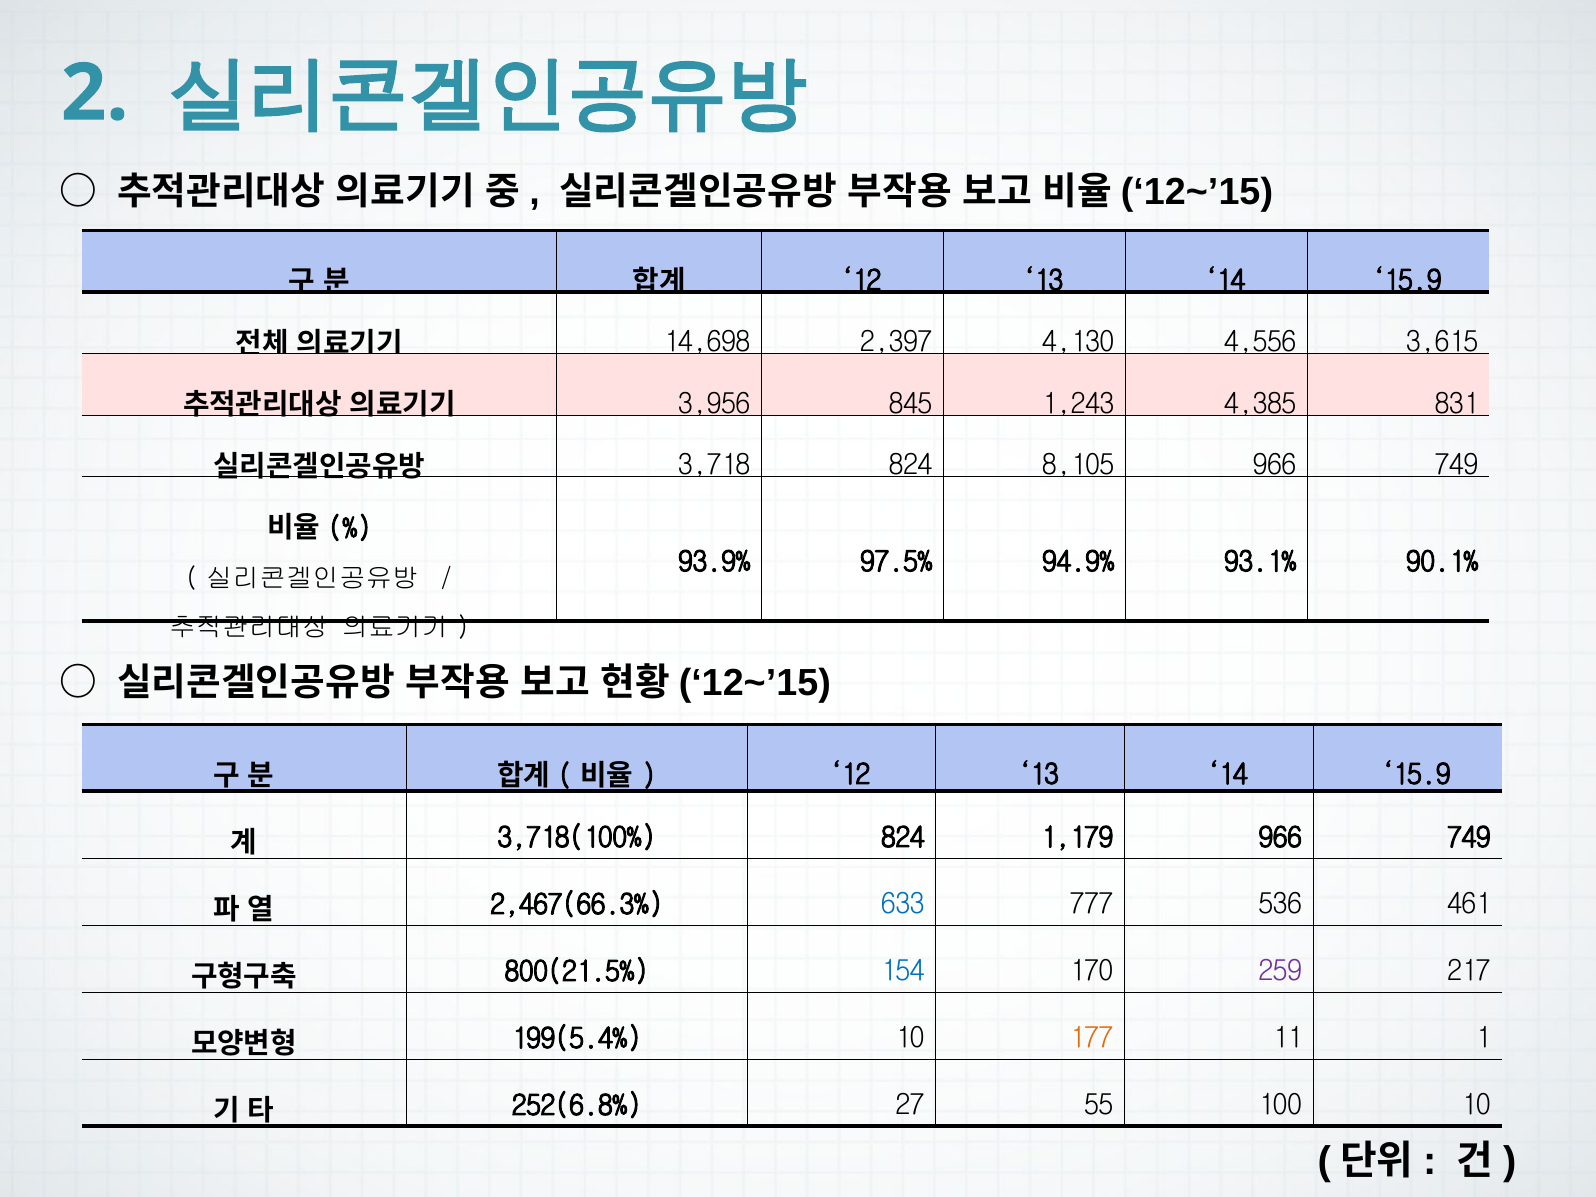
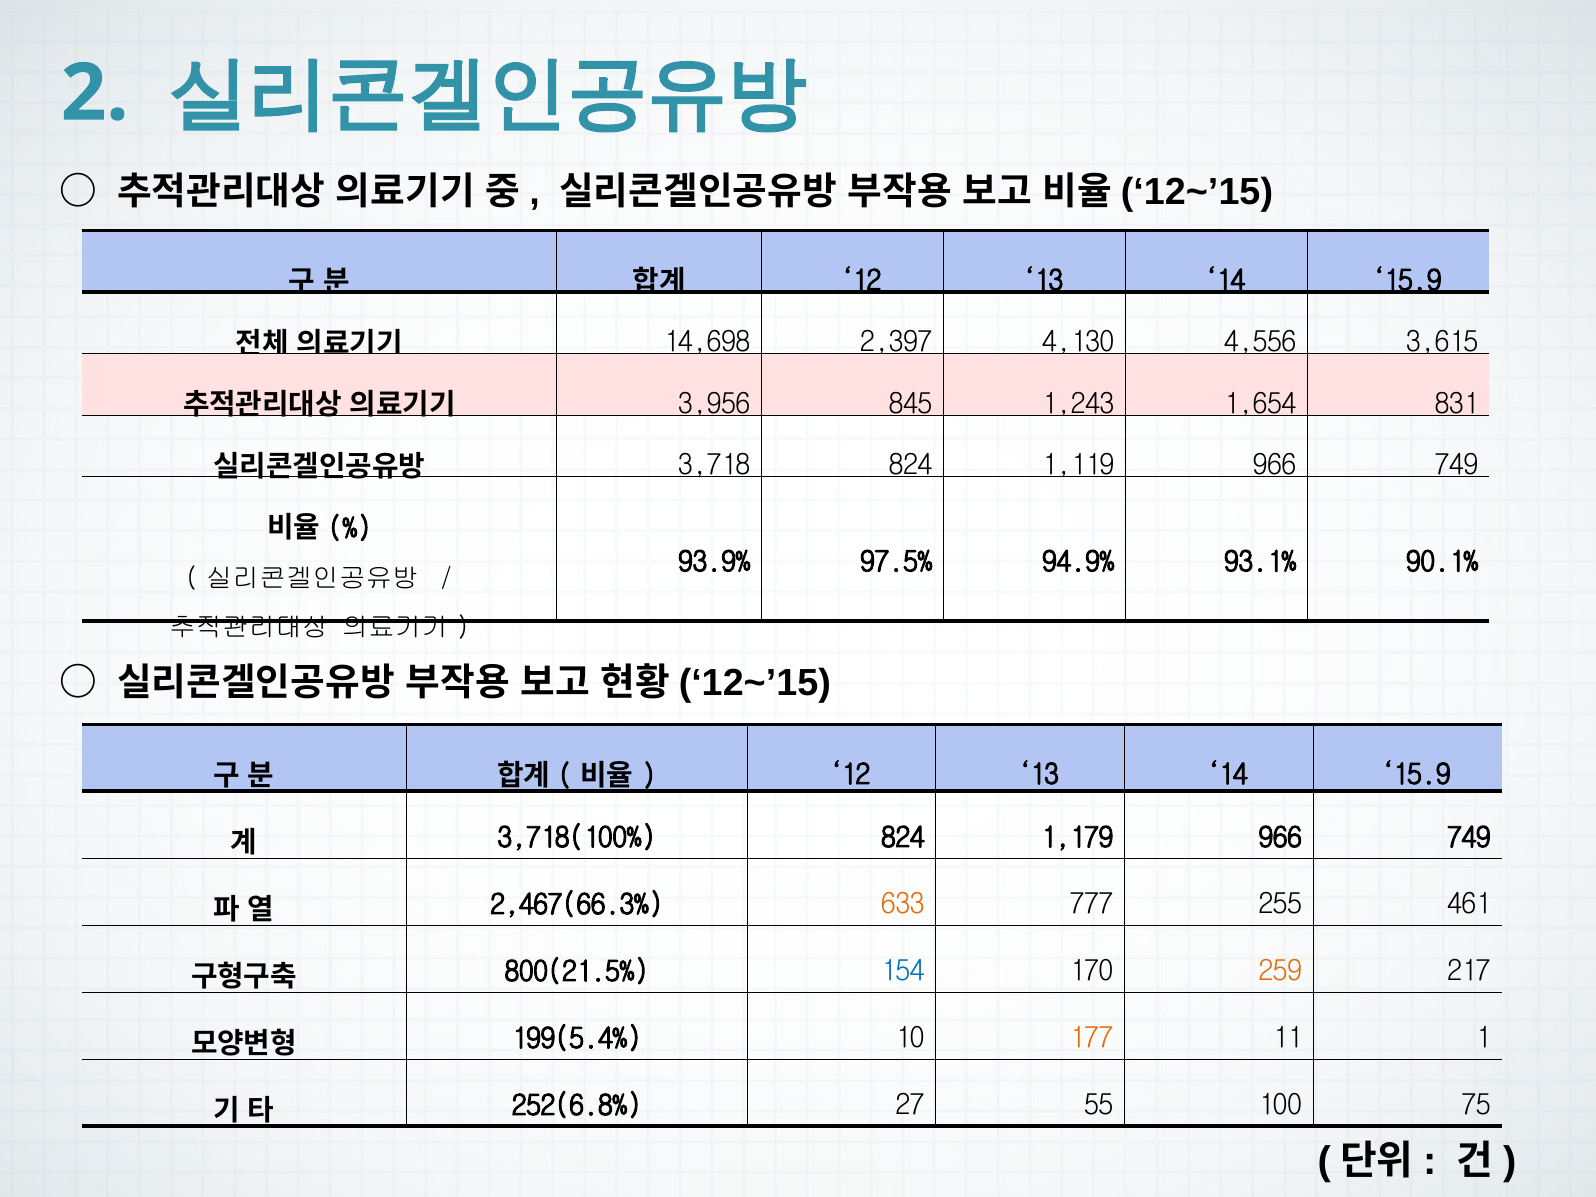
4,385: 4,385 -> 1,654 (1260, 404)
8,105: 8,105 -> 1,119 (1078, 465)
633 colour: blue -> orange (903, 904)
536: 536 -> 255 (1280, 904)
259 colour: purple -> orange (1280, 971)
100 10: 10 -> 75 (1476, 1105)
